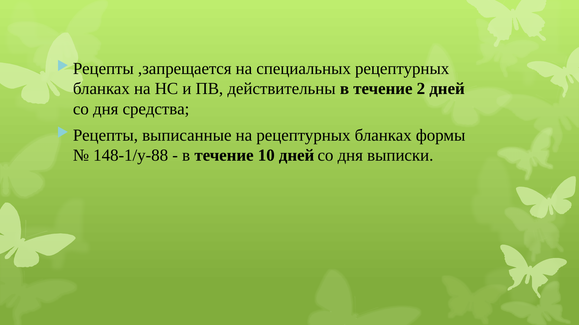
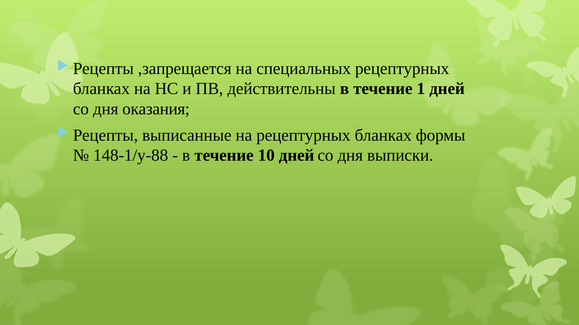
2: 2 -> 1 (421, 89)
средства: средства -> оказания (156, 109)
